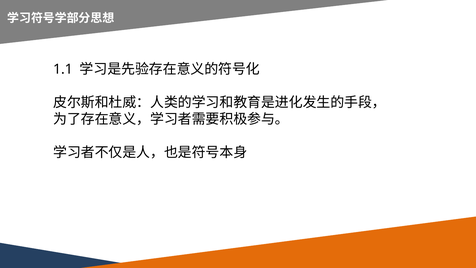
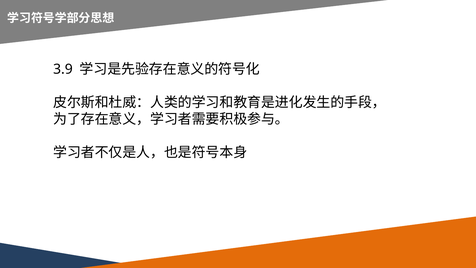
1.1: 1.1 -> 3.9 (63, 69)
